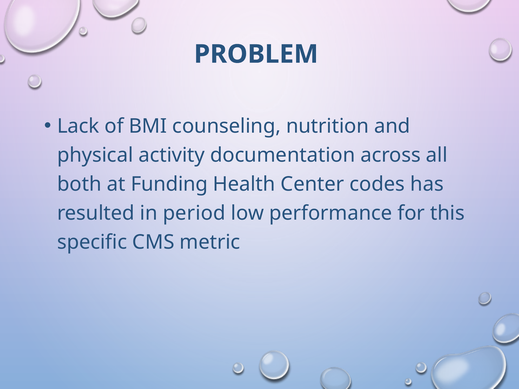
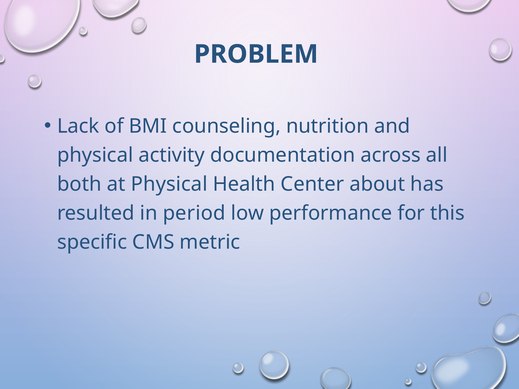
at Funding: Funding -> Physical (169, 184)
codes: codes -> about (377, 184)
